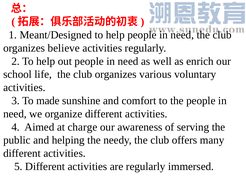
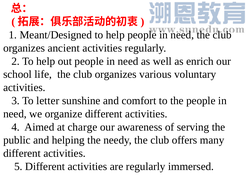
believe: believe -> ancient (64, 48)
made: made -> letter (48, 100)
